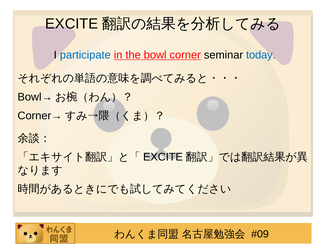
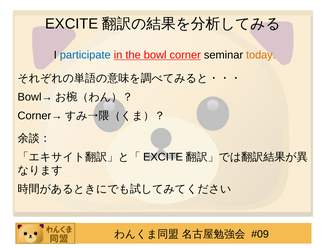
today colour: blue -> orange (261, 55)
